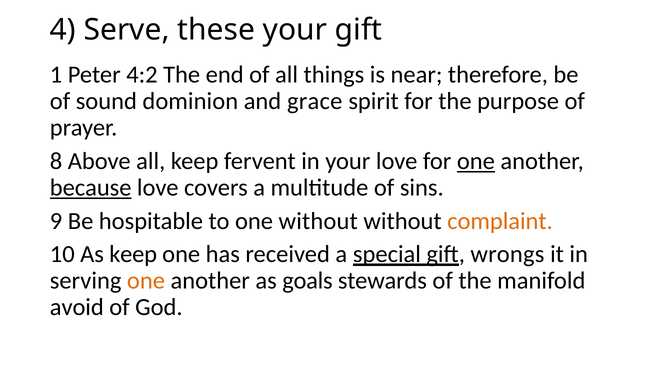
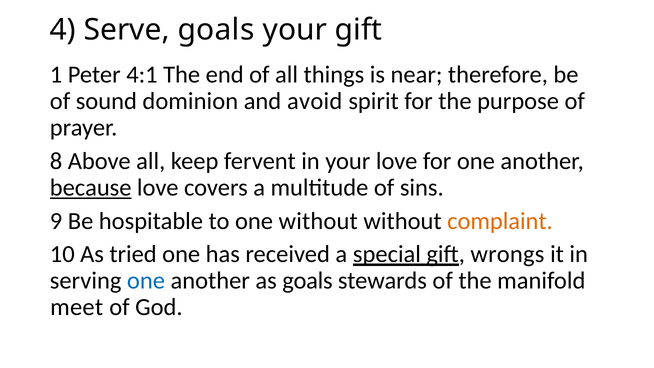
Serve these: these -> goals (216, 30)
4:2: 4:2 -> 4:1 (142, 75)
grace: grace -> avoid (315, 101)
one underline: present -> none (476, 161)
As keep: keep -> tried (133, 254)
one colour: orange -> blue (146, 281)
avoid: avoid -> meet (77, 307)
